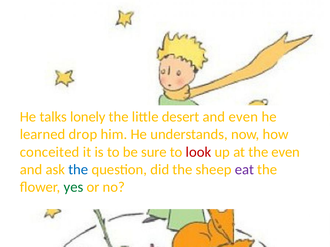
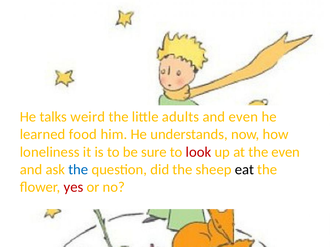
lonely: lonely -> weird (88, 117)
desert: desert -> adults (181, 117)
drop: drop -> food (83, 135)
conceited: conceited -> loneliness (50, 152)
eat colour: purple -> black (244, 170)
yes colour: green -> red (74, 187)
